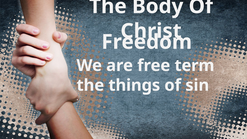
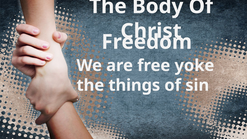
term: term -> yoke (194, 65)
